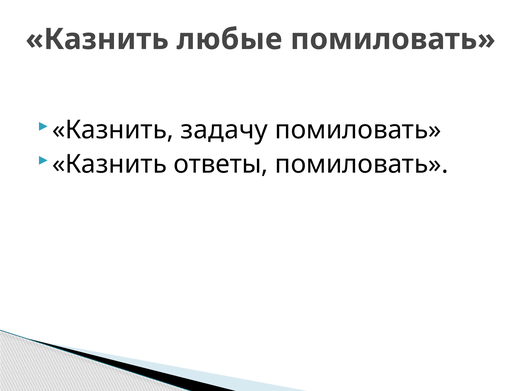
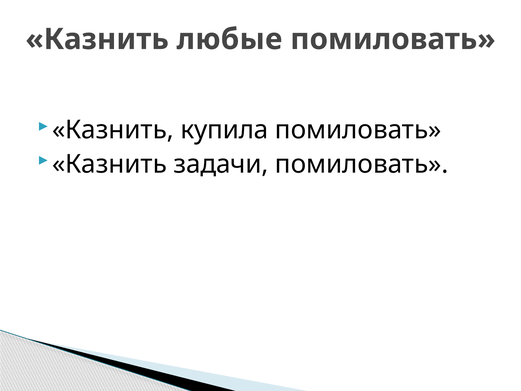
задачу: задачу -> купила (224, 130)
ответы: ответы -> задачи (221, 164)
